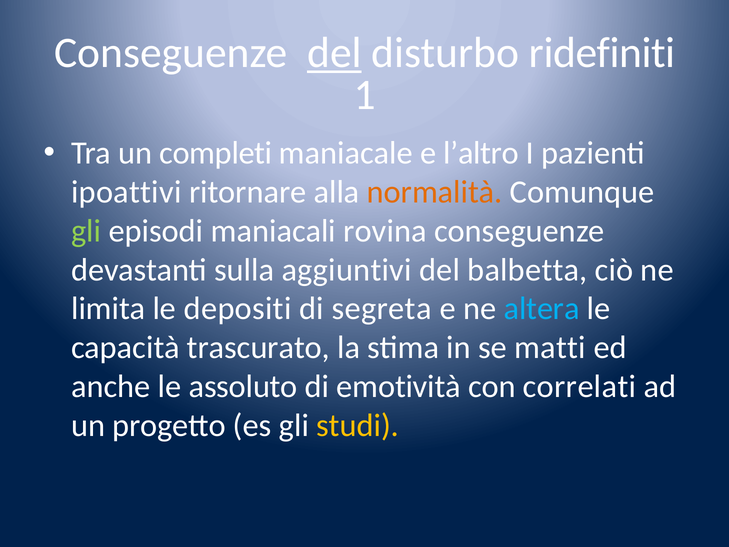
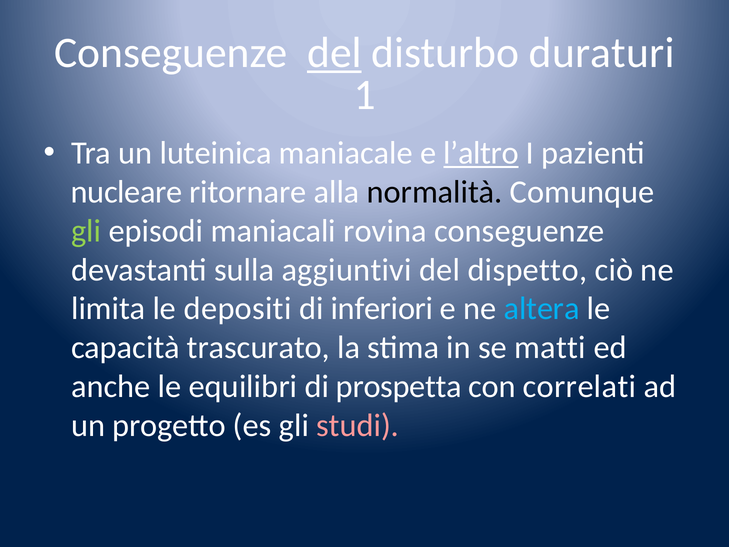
ridefiniti: ridefiniti -> duraturi (602, 53)
completi: completi -> luteinica (216, 153)
l’altro underline: none -> present (481, 153)
ipoattivi: ipoattivi -> nucleare (127, 192)
normalità colour: orange -> black (435, 192)
balbetta: balbetta -> dispetto (527, 270)
segreta: segreta -> inferiori (382, 309)
assoluto: assoluto -> equilibri (243, 386)
emotività: emotività -> prospetta (399, 386)
studi colour: yellow -> pink (358, 425)
